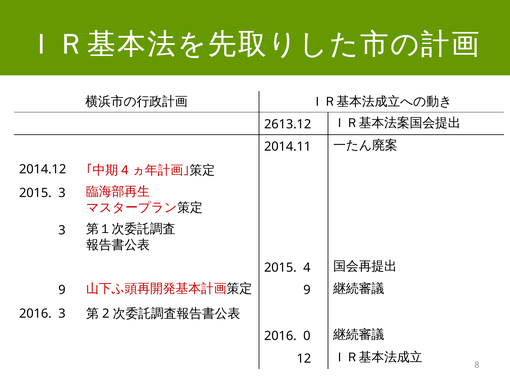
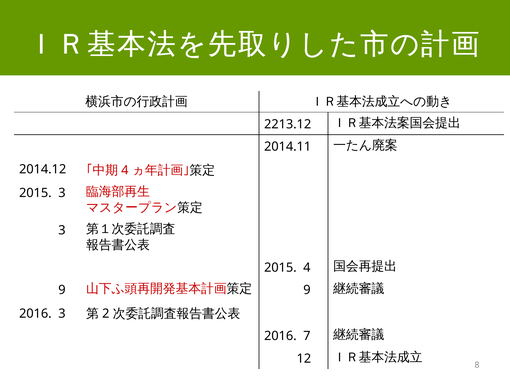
2613.12: 2613.12 -> 2213.12 (288, 124)
0: 0 -> 7 (307, 336)
